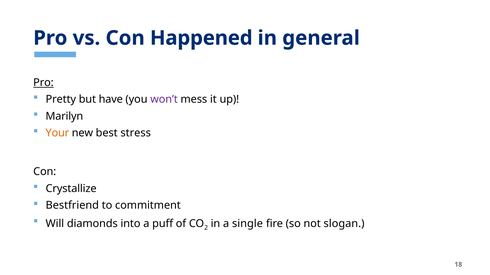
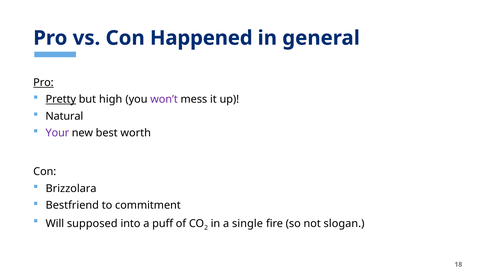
Pretty underline: none -> present (61, 100)
have: have -> high (111, 100)
Marilyn: Marilyn -> Natural (64, 116)
Your colour: orange -> purple (57, 133)
stress: stress -> worth (136, 133)
Crystallize: Crystallize -> Brizzolara (71, 189)
diamonds: diamonds -> supposed (92, 224)
